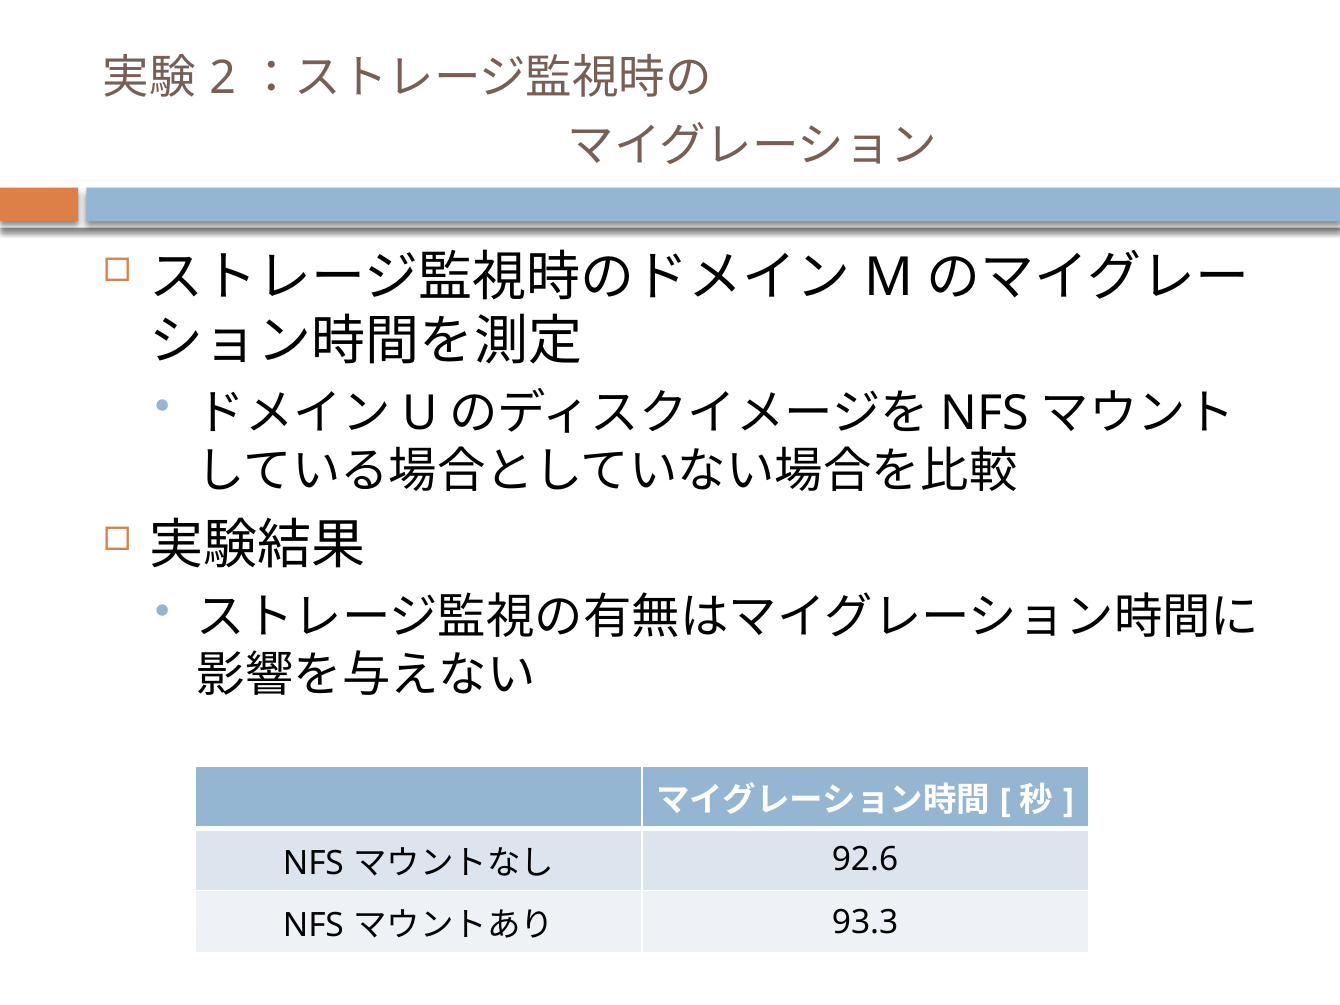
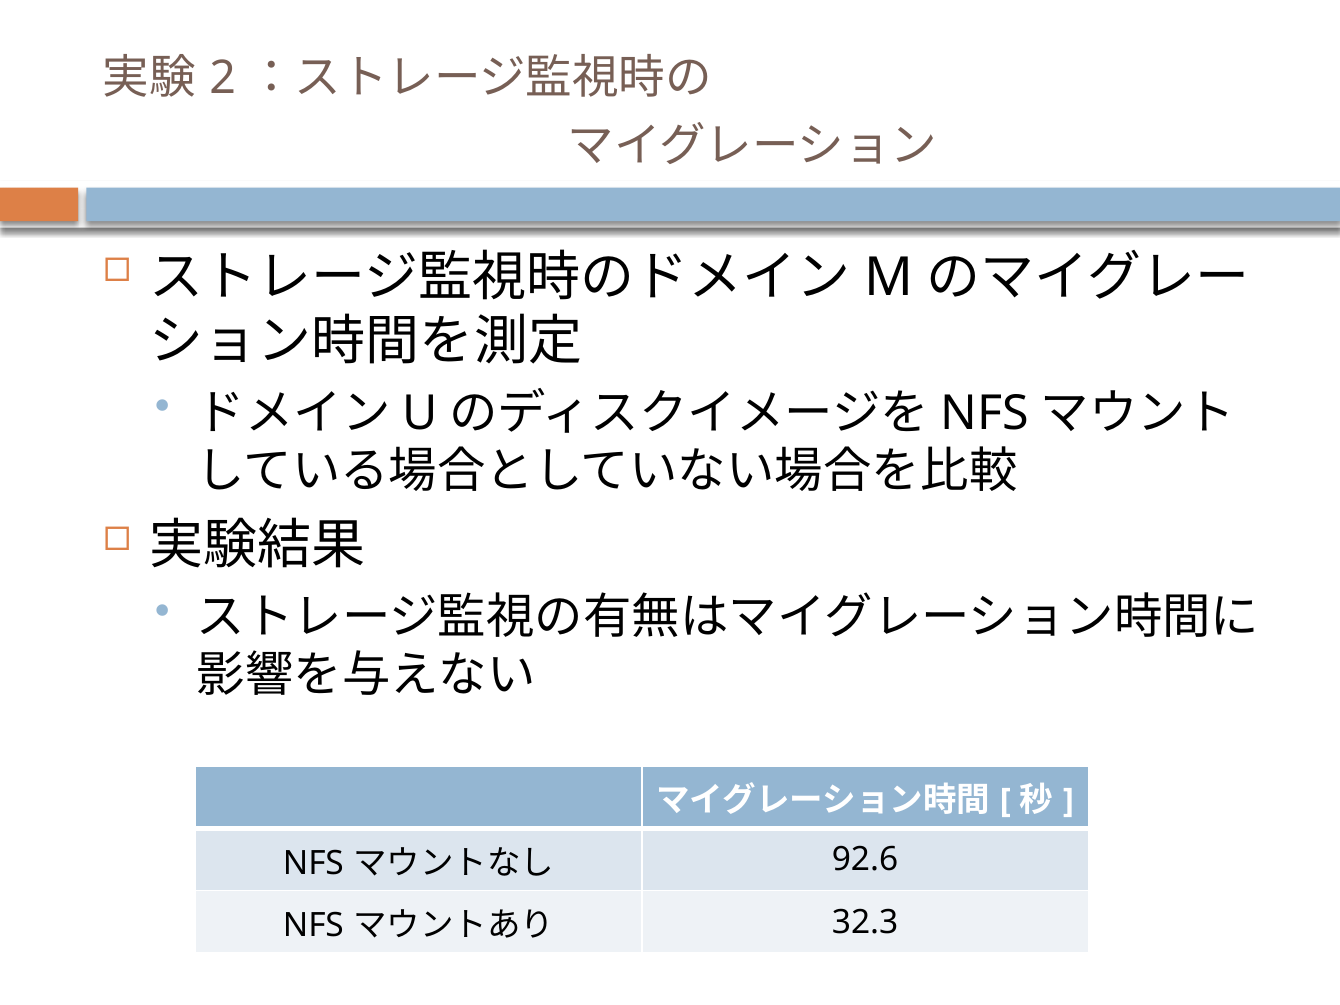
93.3: 93.3 -> 32.3 (865, 922)
